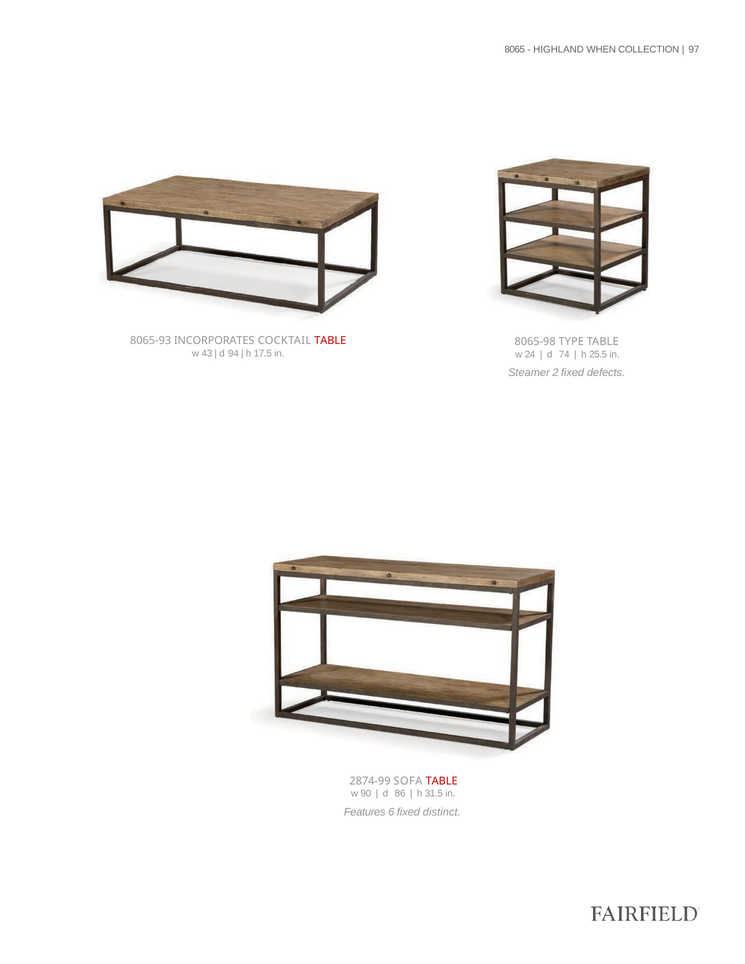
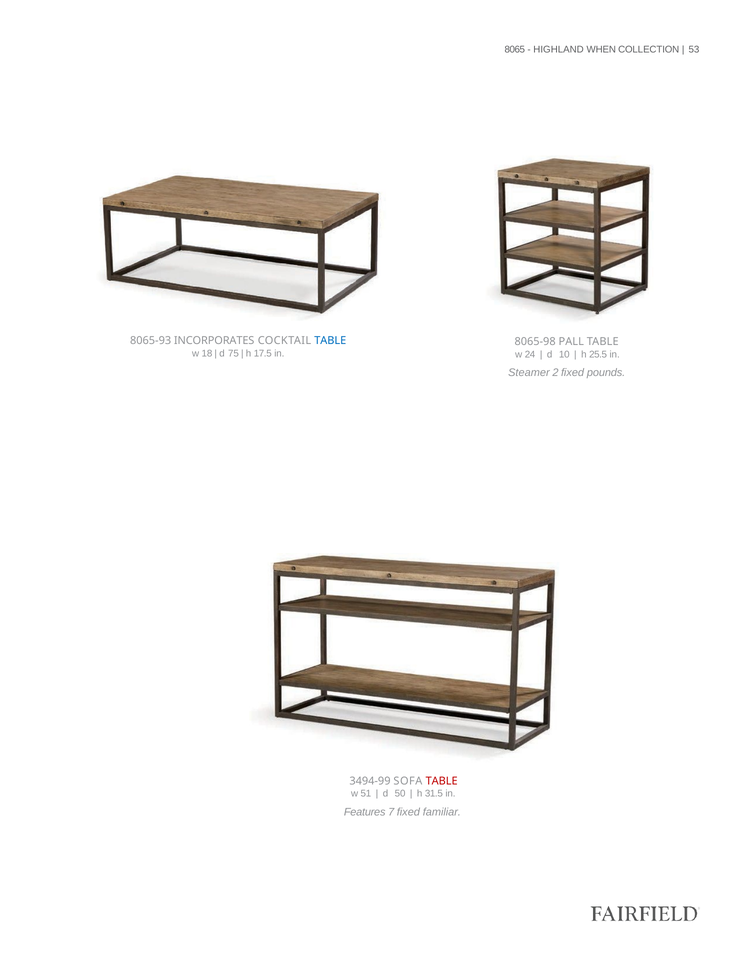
97: 97 -> 53 (694, 50)
TABLE colour: red -> blue (330, 341)
TYPE: TYPE -> PALL (571, 342)
43: 43 -> 18 (207, 353)
94: 94 -> 75 (233, 353)
74: 74 -> 10 (564, 354)
defects: defects -> pounds (606, 373)
2874-99: 2874-99 -> 3494-99 (370, 781)
90: 90 -> 51 (366, 794)
86: 86 -> 50 (400, 794)
6: 6 -> 7 (391, 812)
distinct: distinct -> familiar (442, 812)
